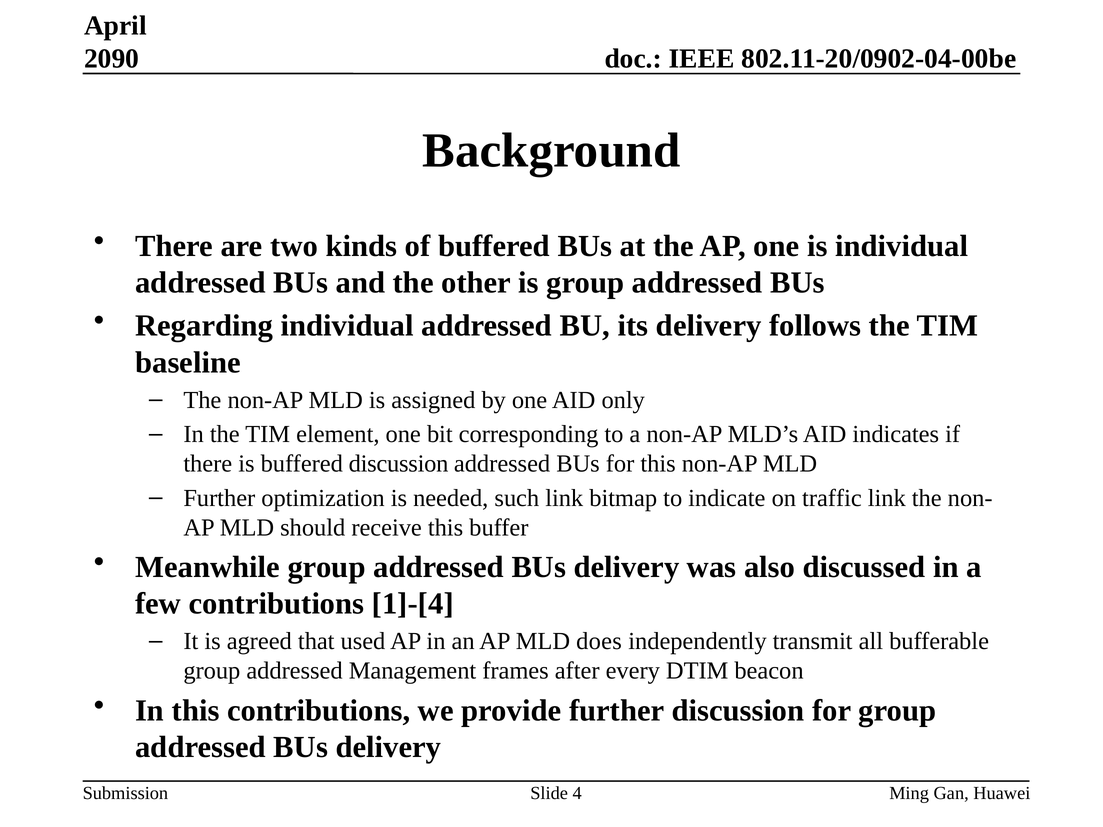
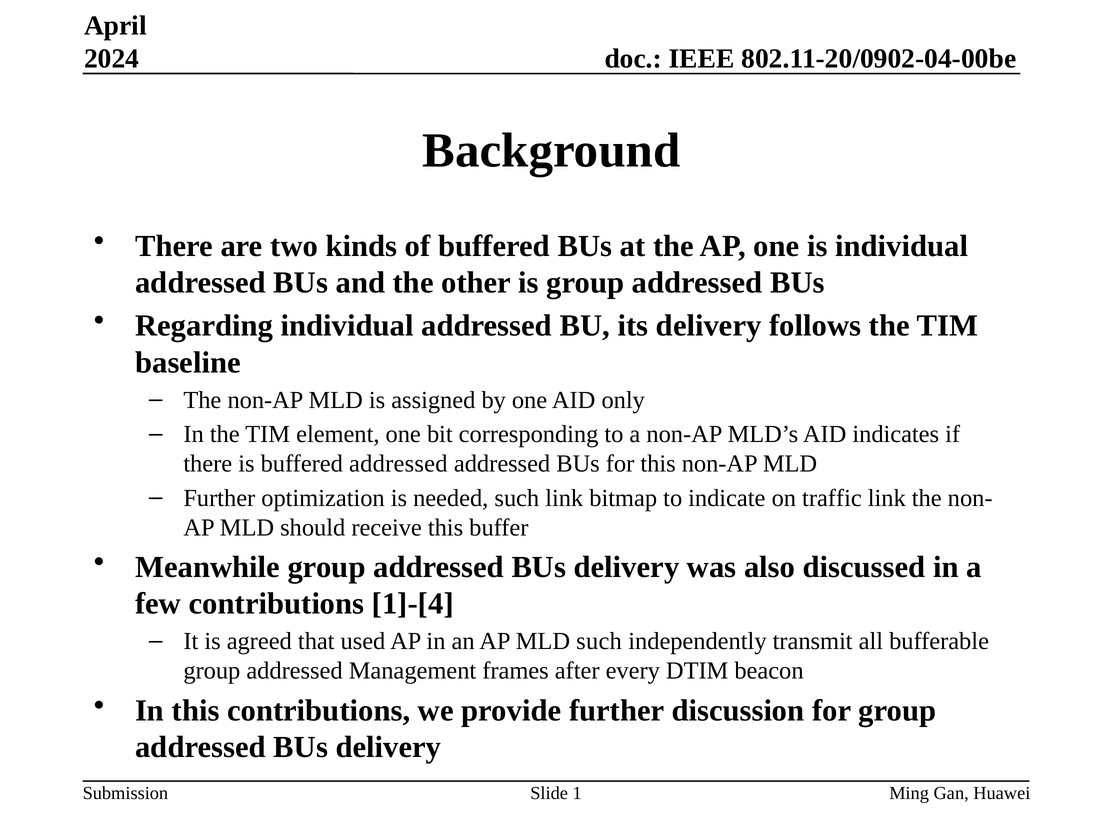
2090: 2090 -> 2024 (112, 59)
buffered discussion: discussion -> addressed (398, 464)
MLD does: does -> such (599, 642)
4: 4 -> 1 (577, 793)
